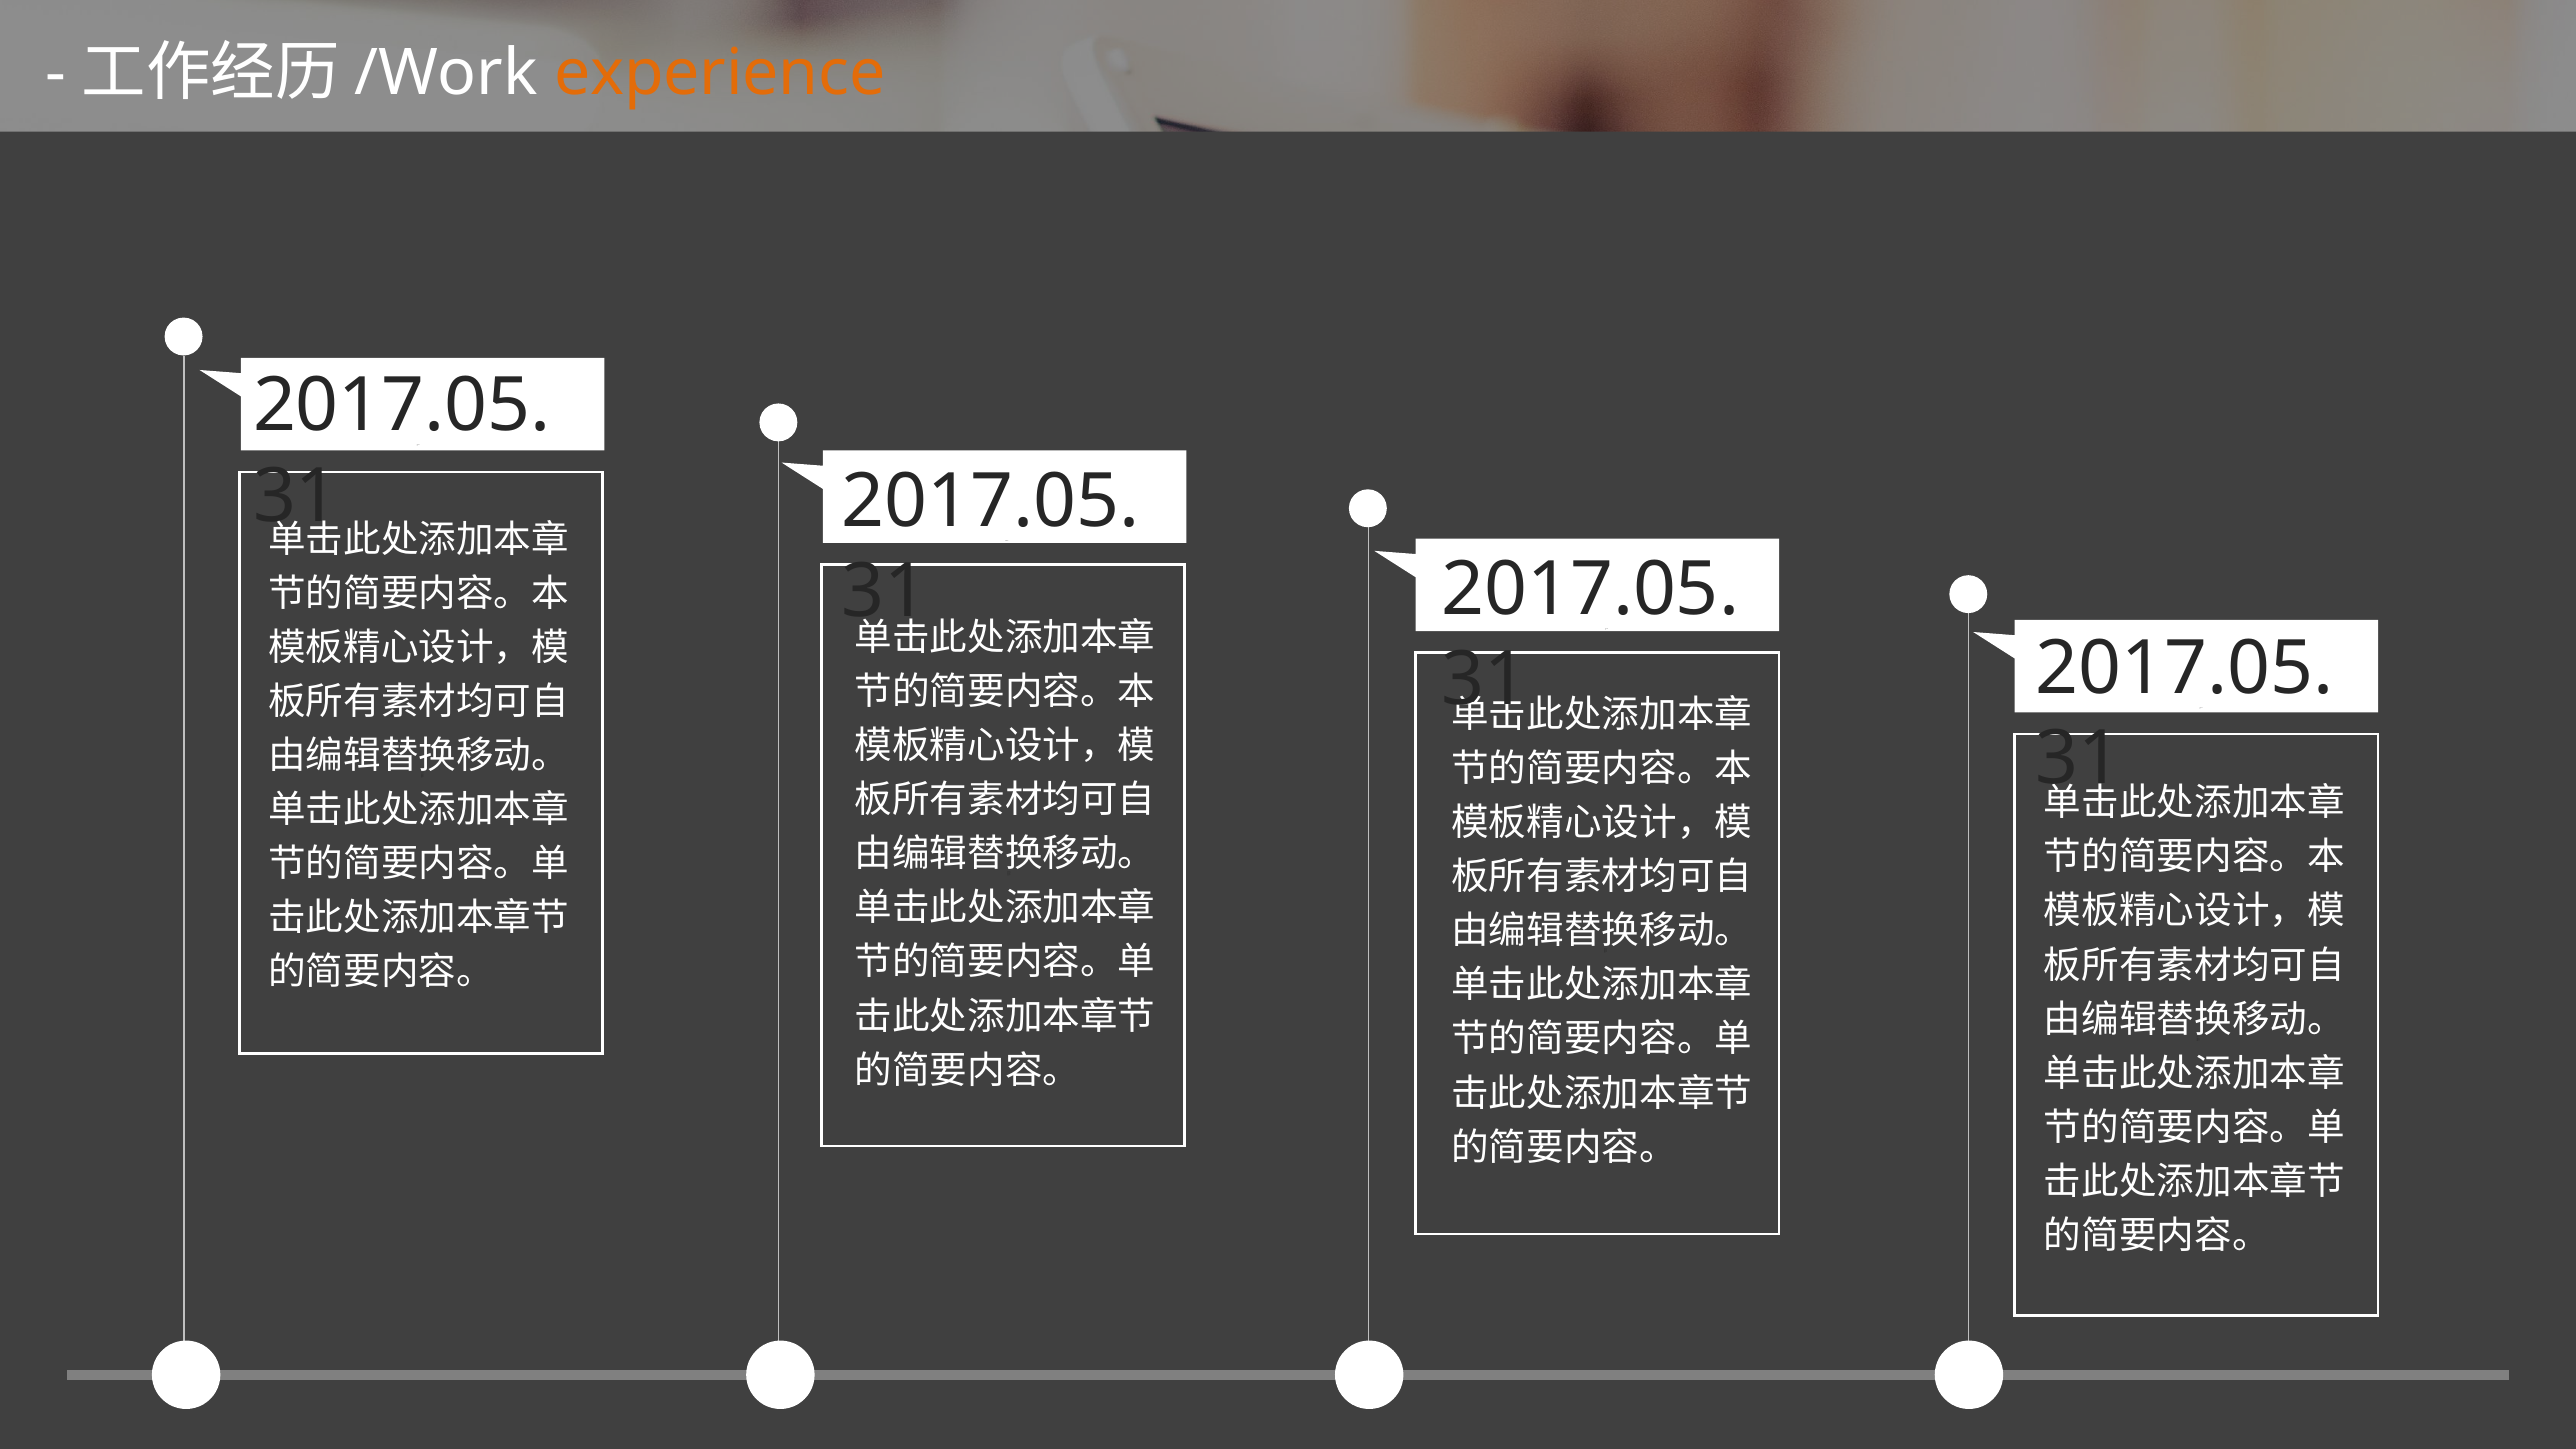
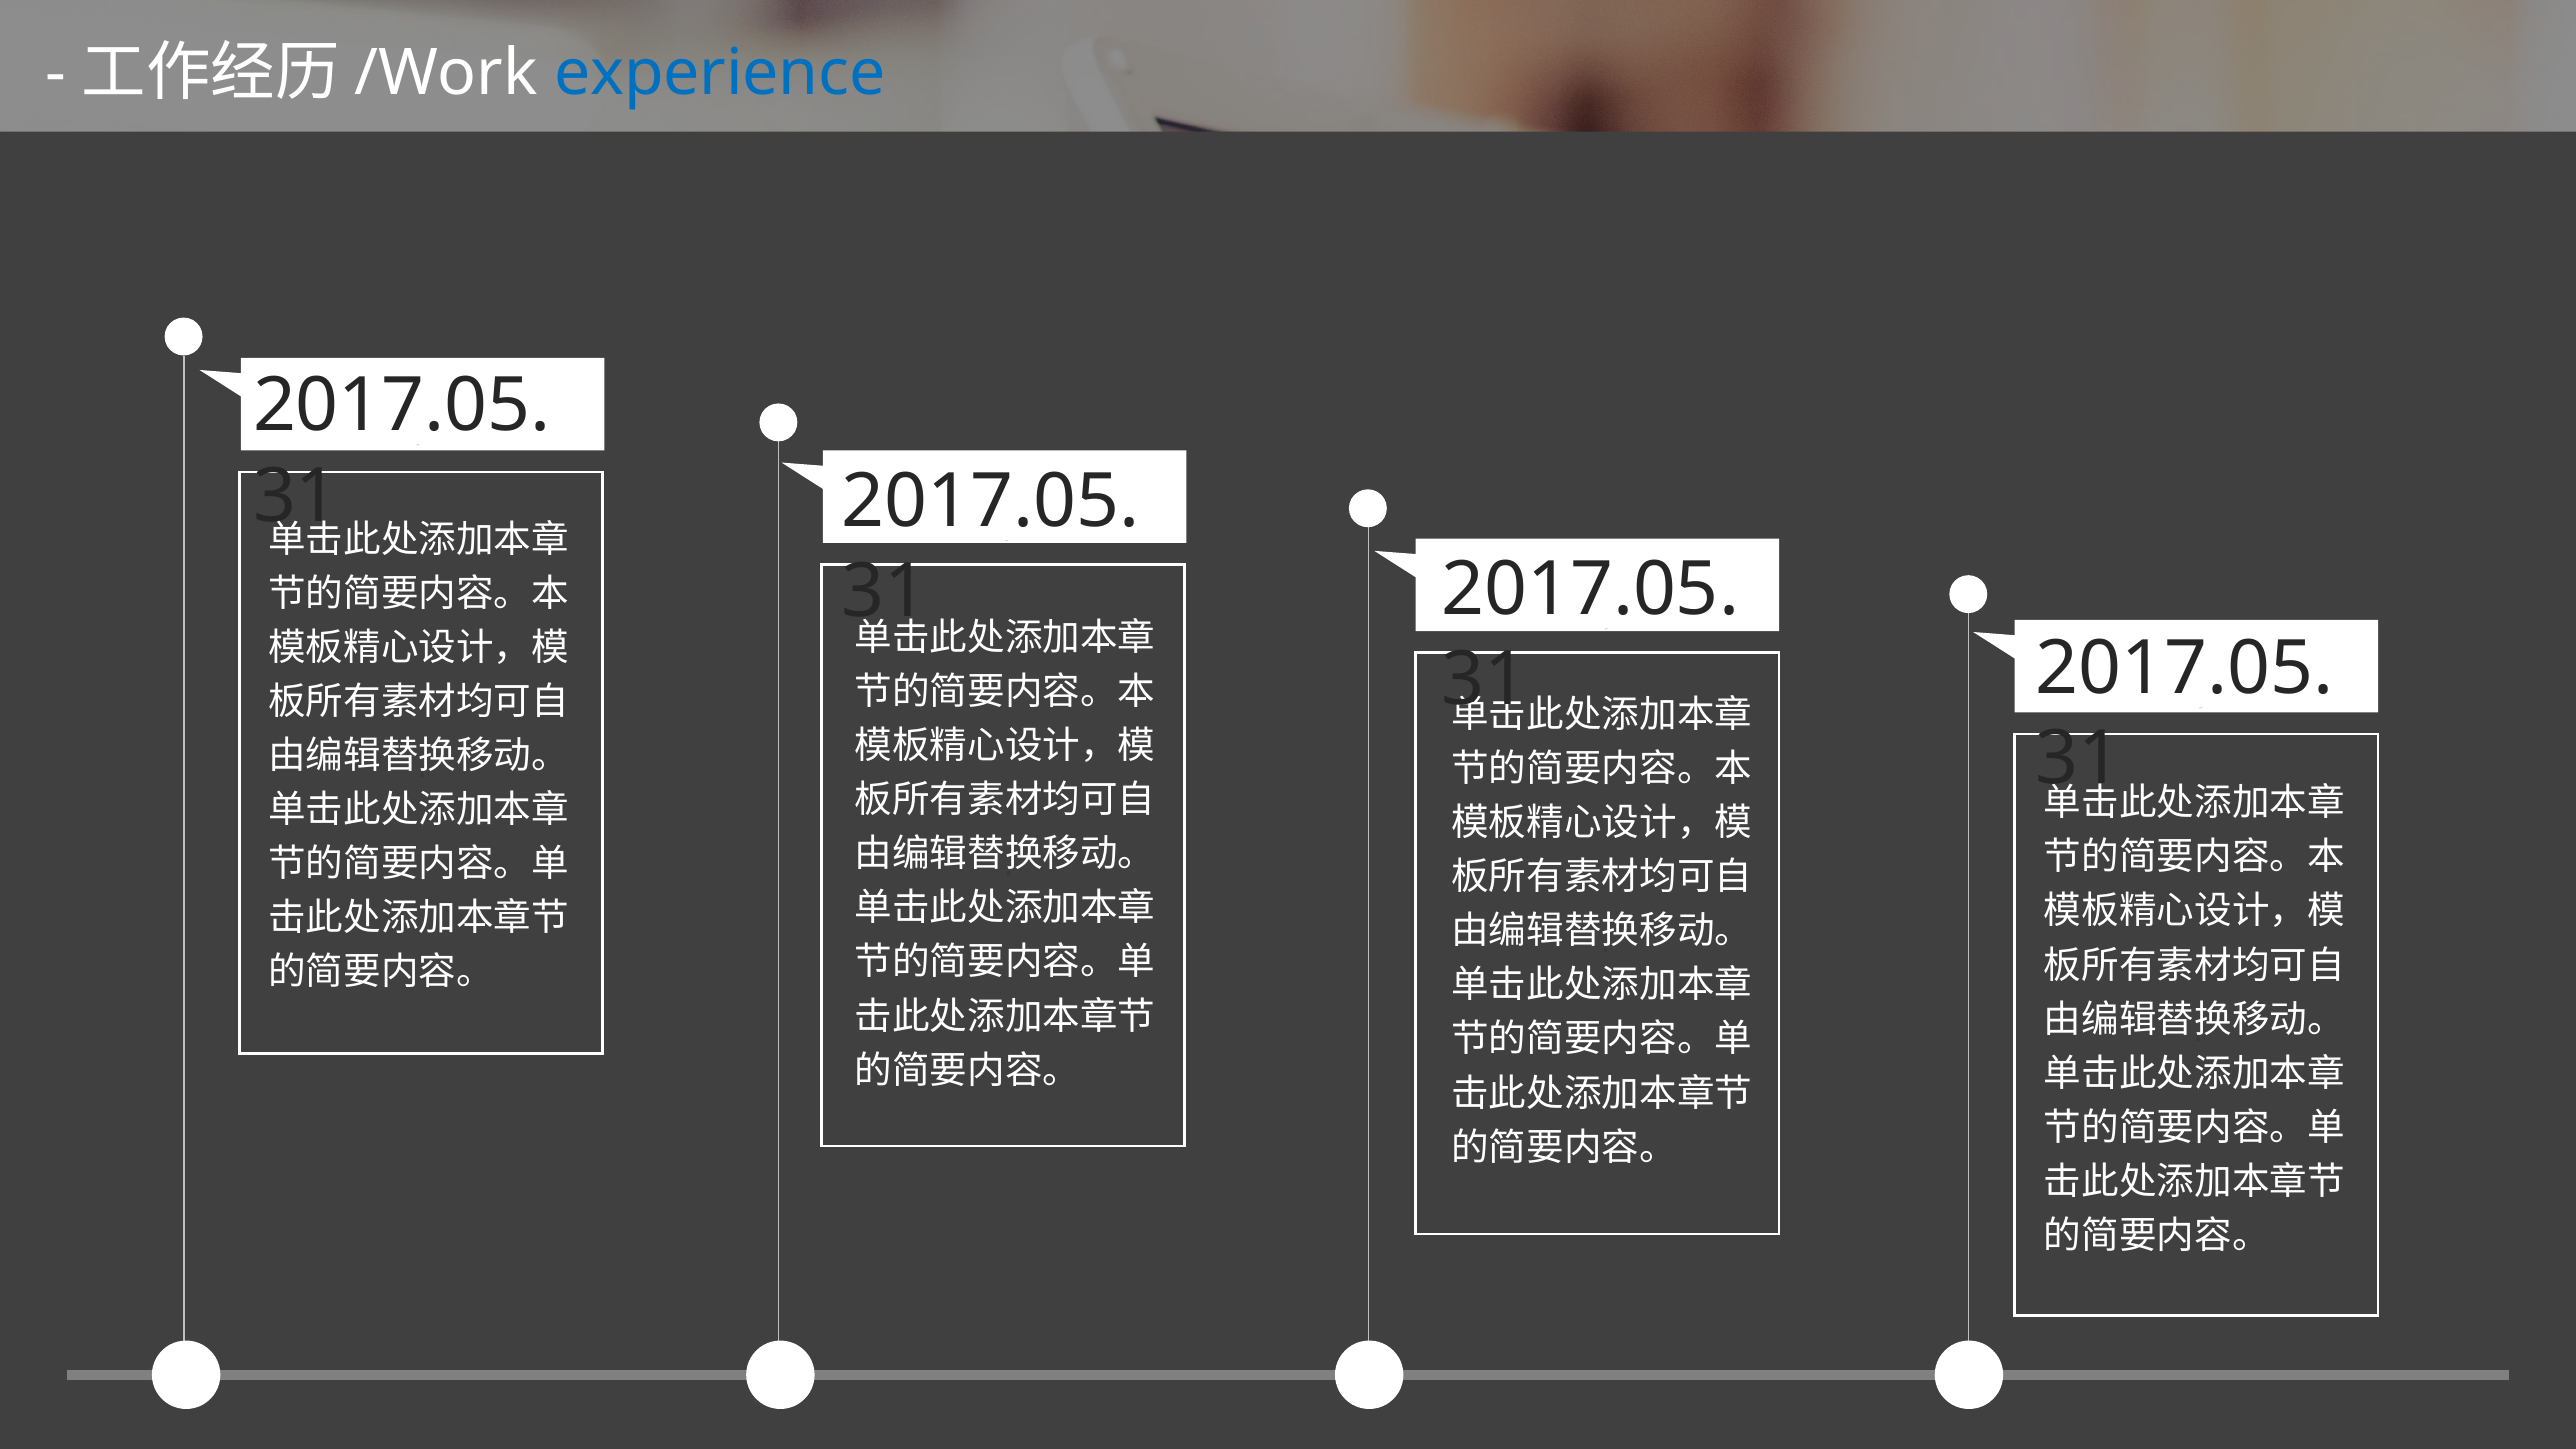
experience colour: orange -> blue (720, 73)
